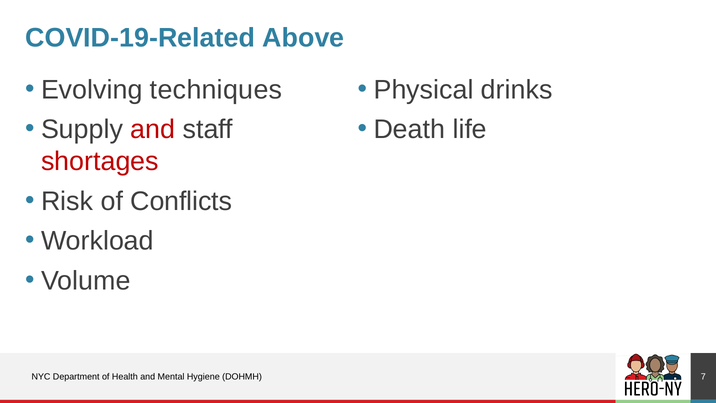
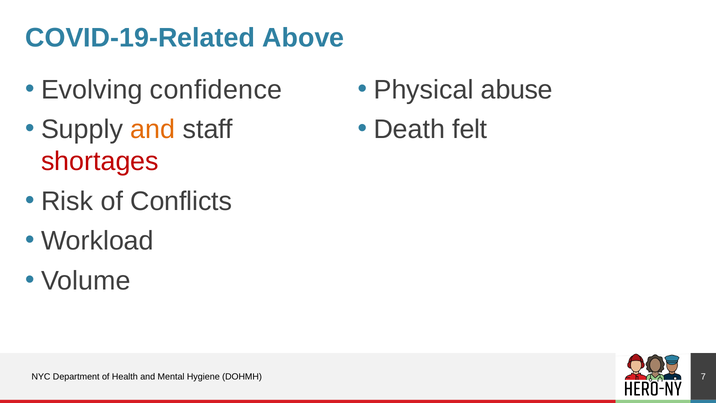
techniques: techniques -> confidence (216, 90)
drinks: drinks -> abuse (517, 90)
and colour: red -> orange (153, 129)
life: life -> felt (470, 129)
